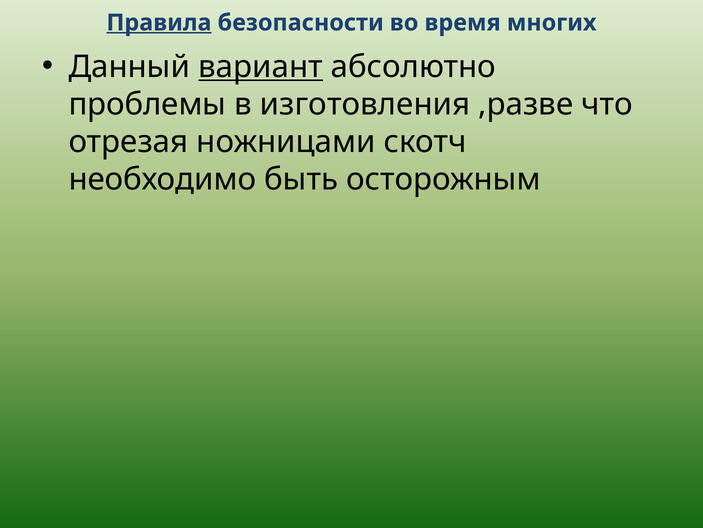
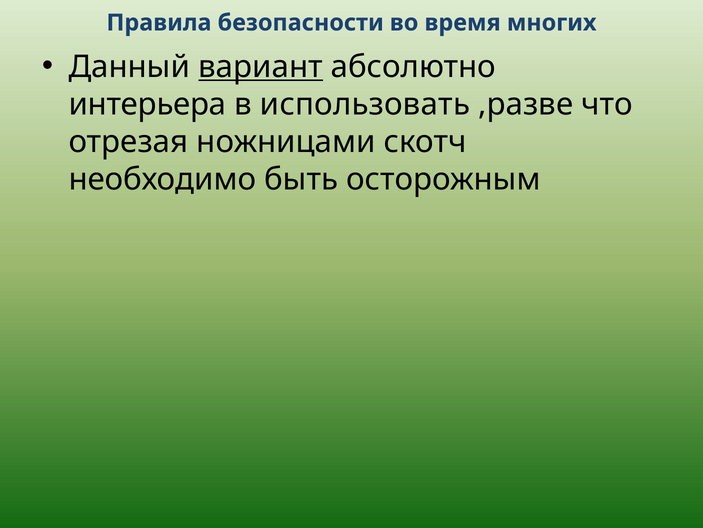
Правила underline: present -> none (159, 23)
проблемы: проблемы -> интерьера (147, 104)
изготовления: изготовления -> использовать (365, 104)
